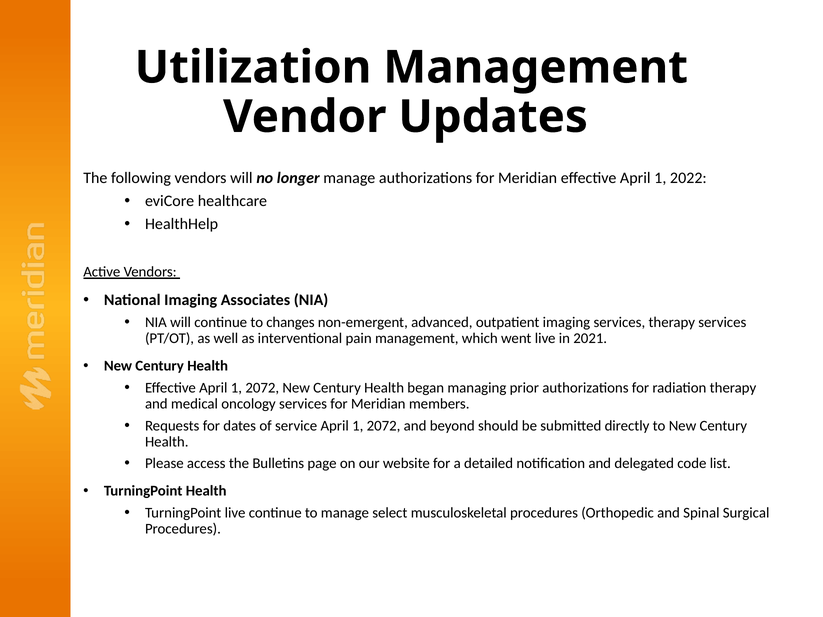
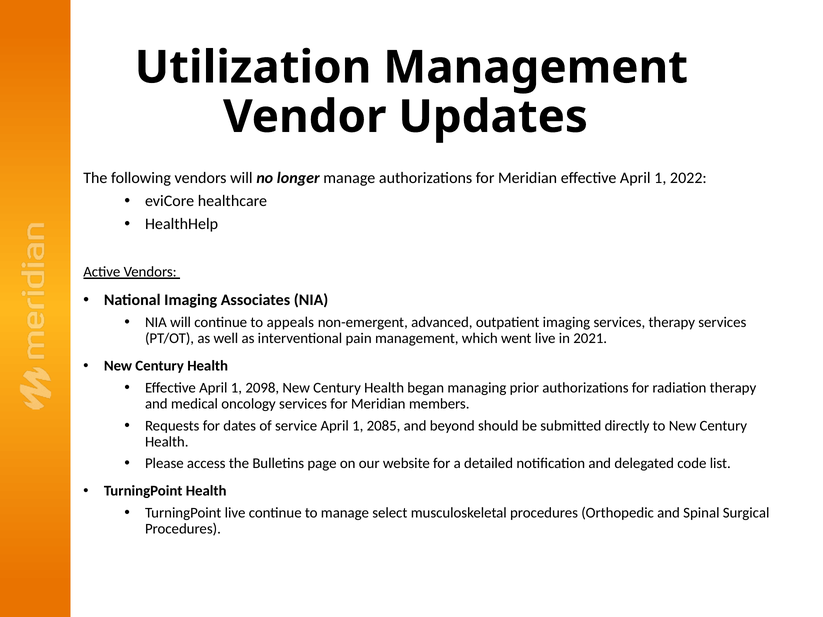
changes: changes -> appeals (290, 323)
Effective April 1 2072: 2072 -> 2098 (262, 388)
service April 1 2072: 2072 -> 2085 (384, 426)
